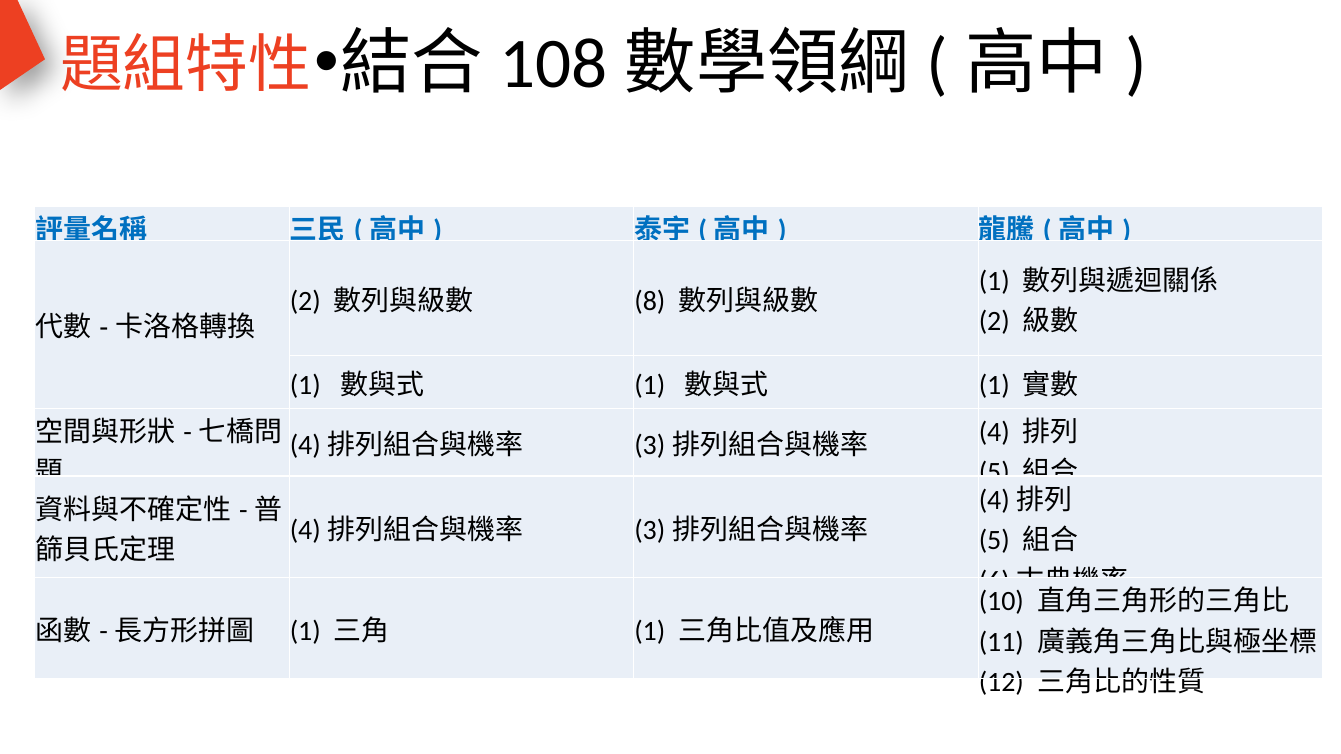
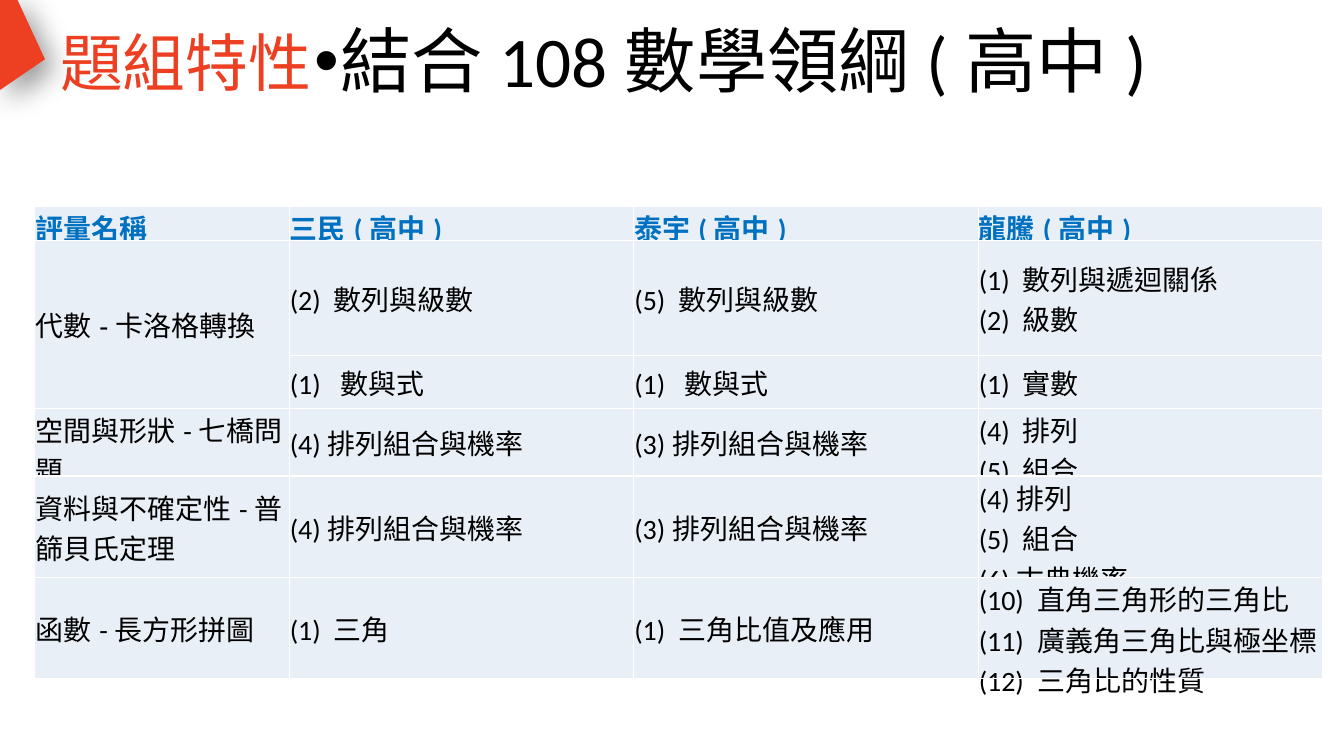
8: 8 -> 5 (650, 301)
